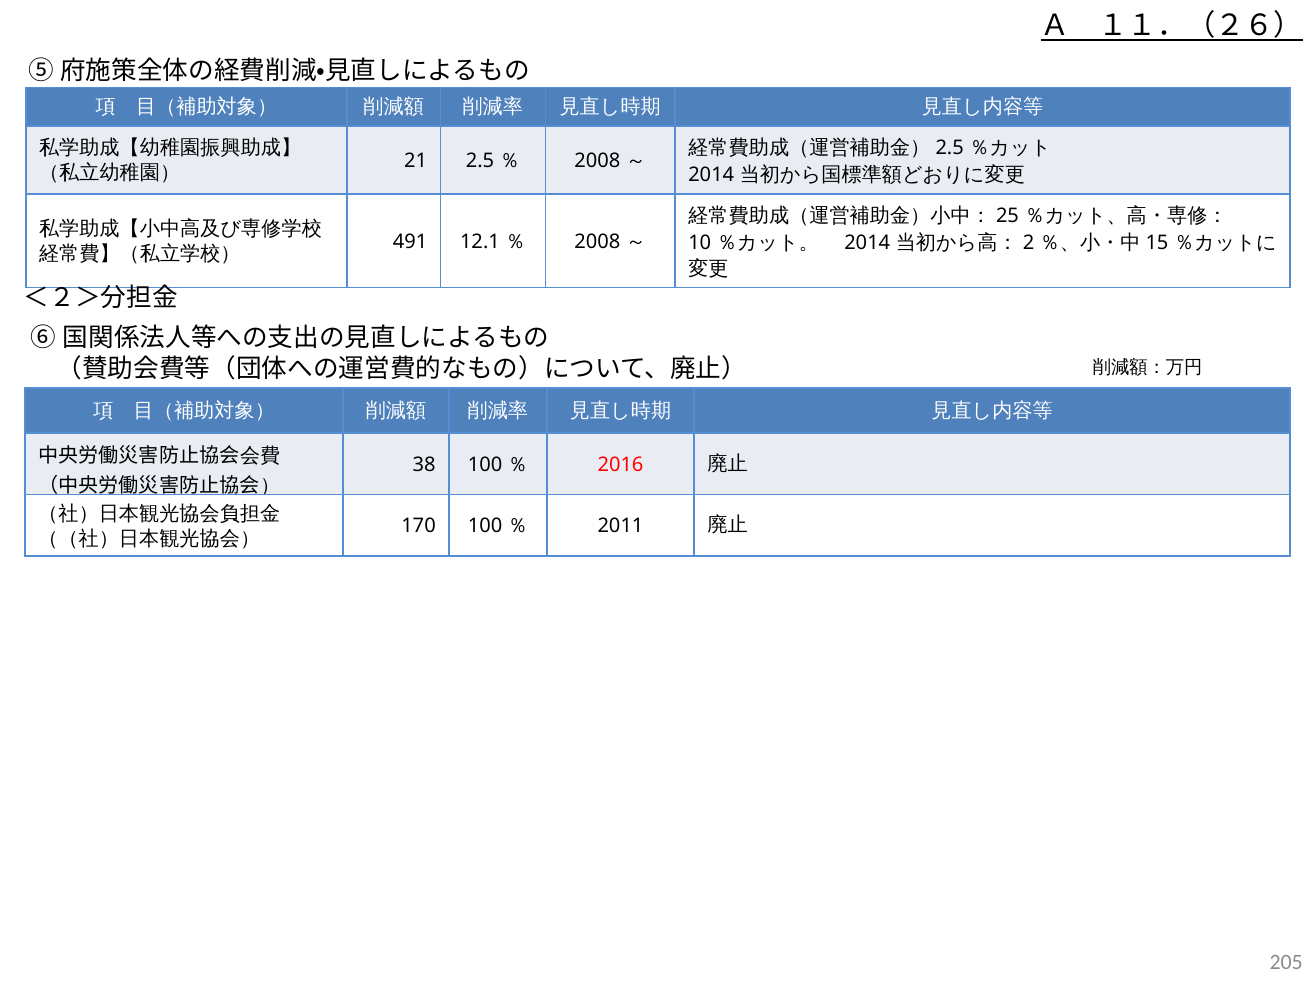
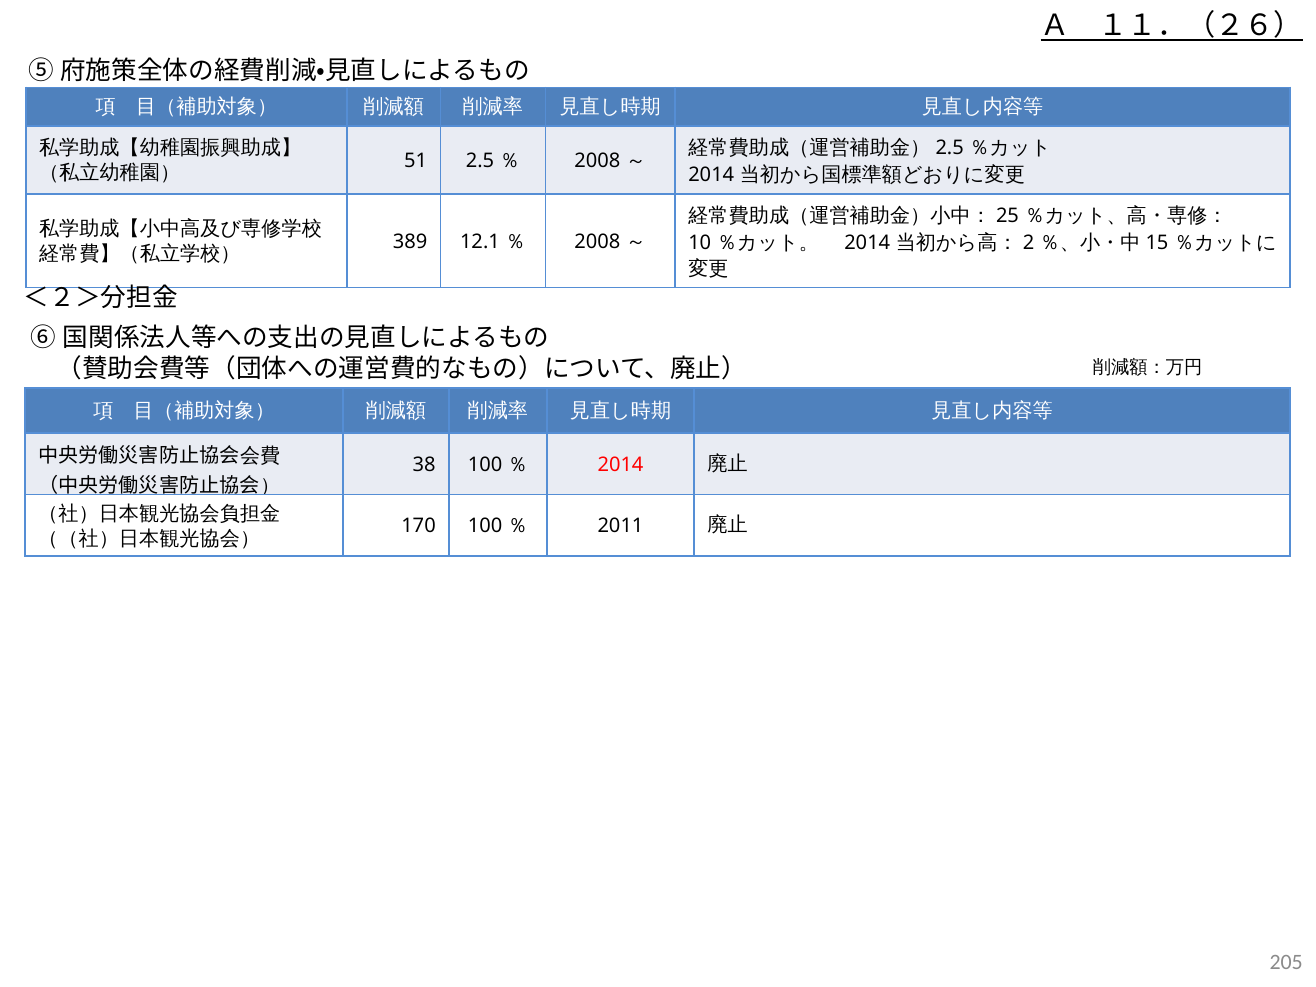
21: 21 -> 51 (416, 161)
491: 491 -> 389 (410, 242)
2016: 2016 -> 2014 (621, 465)
